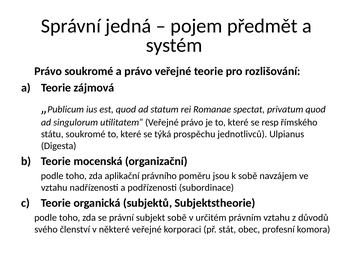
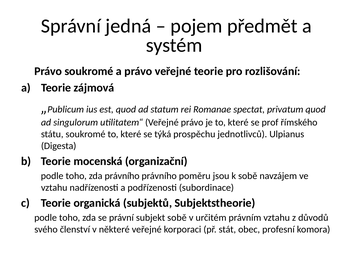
resp: resp -> prof (270, 123)
zda aplikační: aplikační -> právního (122, 176)
